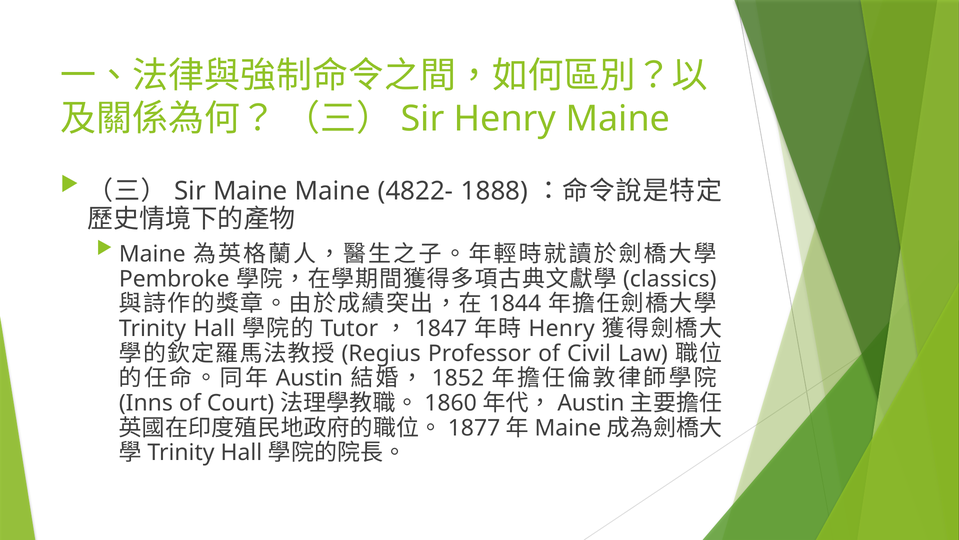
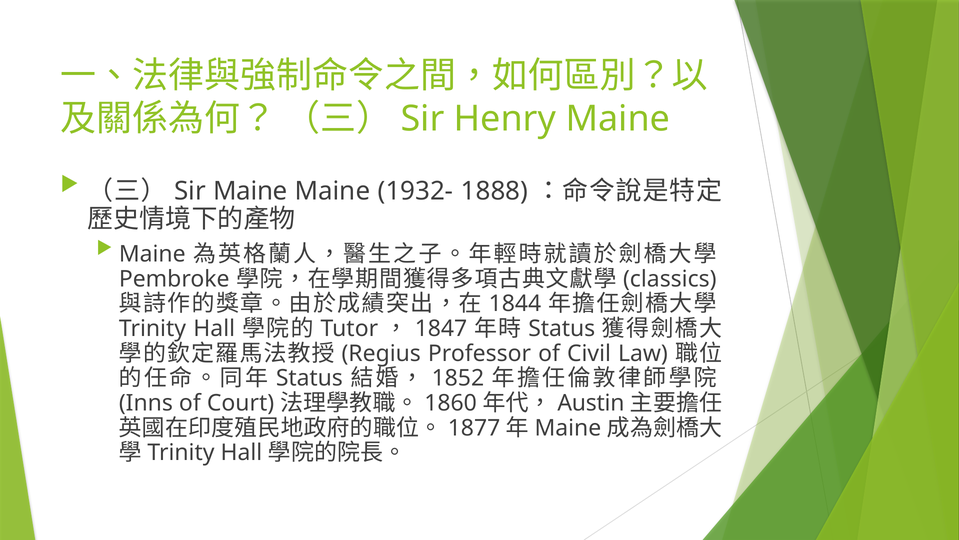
4822-: 4822- -> 1932- (416, 191)
Henry: Henry -> Status (562, 328)
Austin: Austin -> Status (309, 378)
